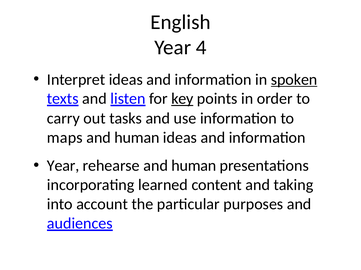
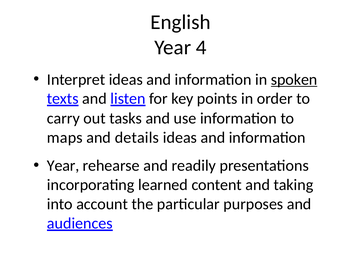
key underline: present -> none (182, 99)
human: human -> details (137, 138)
rehearse and human: human -> readily (194, 166)
